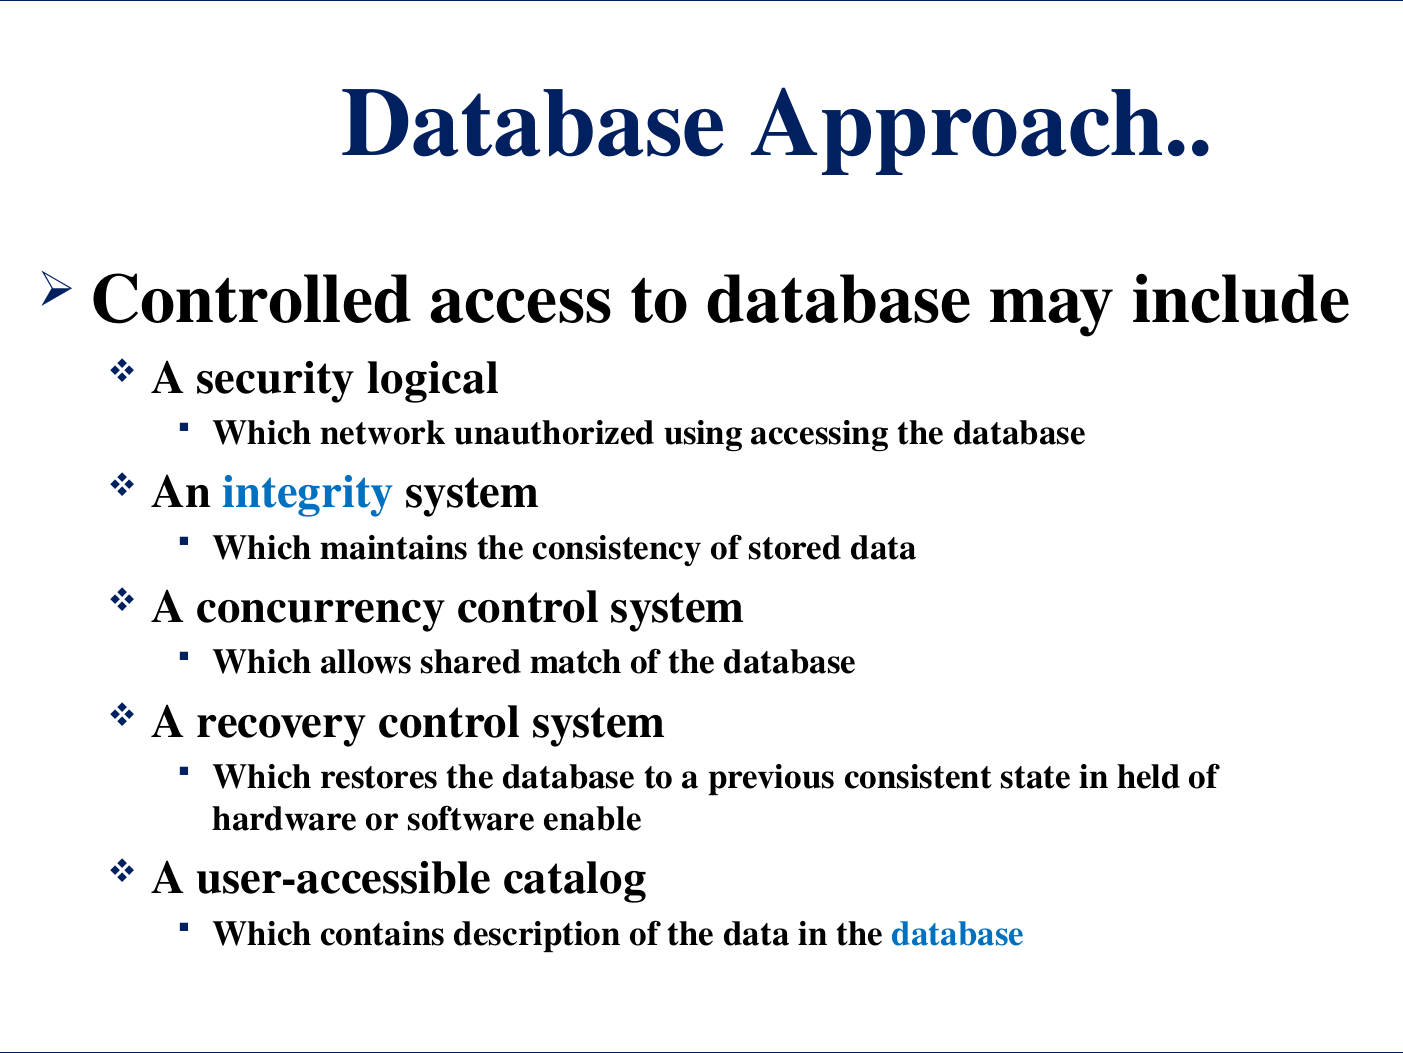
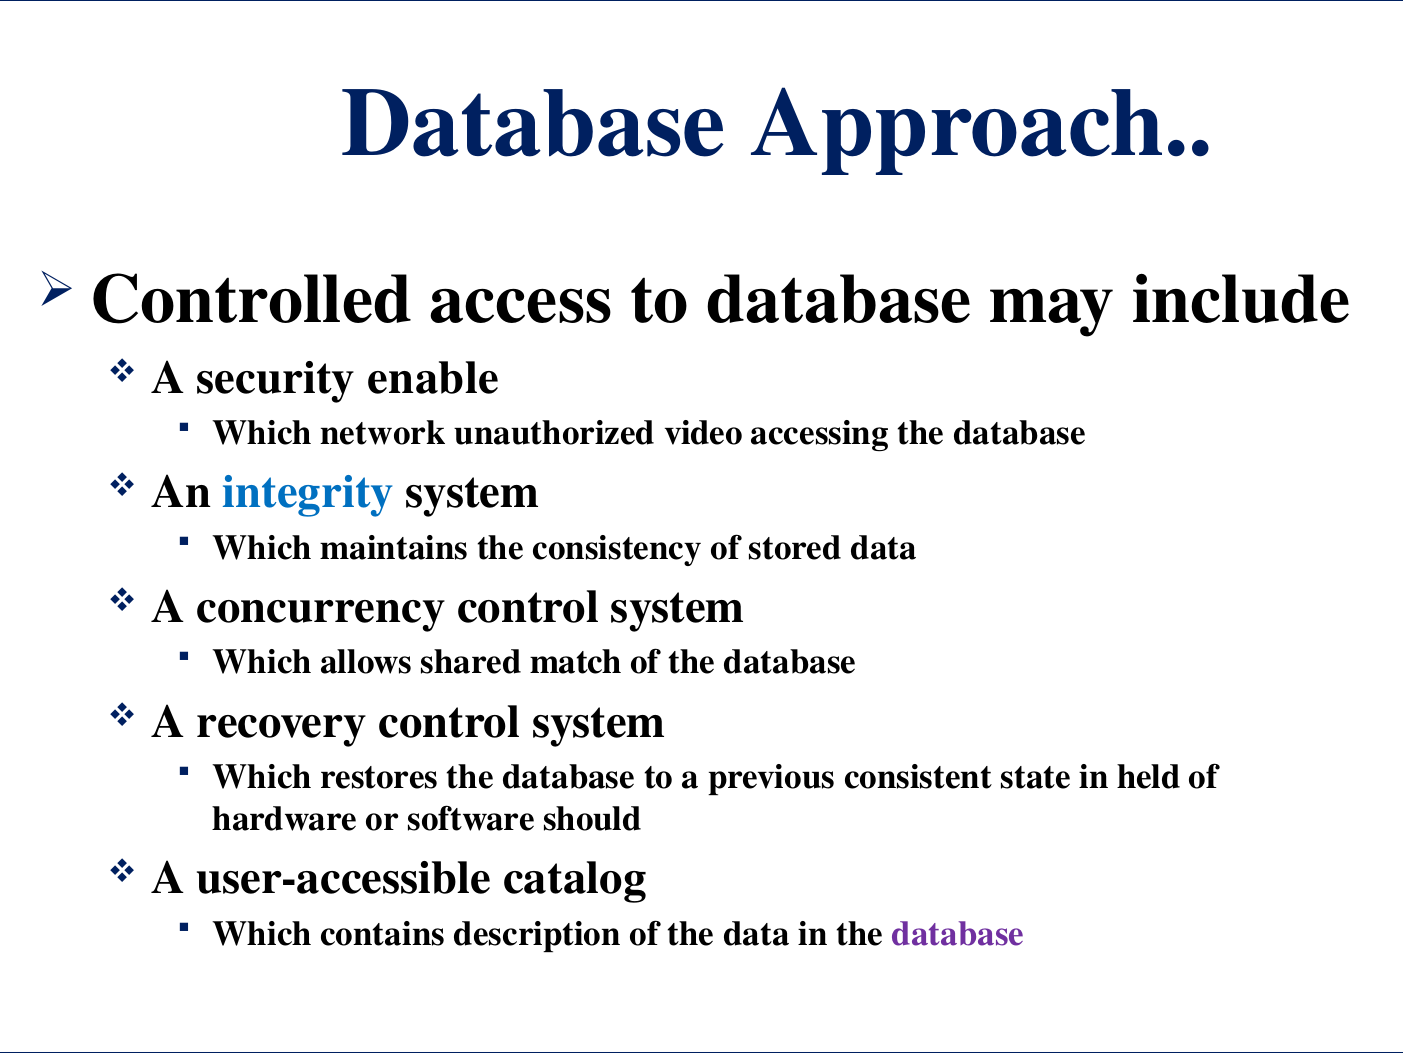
logical: logical -> enable (433, 377)
using: using -> video (703, 433)
enable: enable -> should (593, 818)
database colour: blue -> purple (958, 933)
